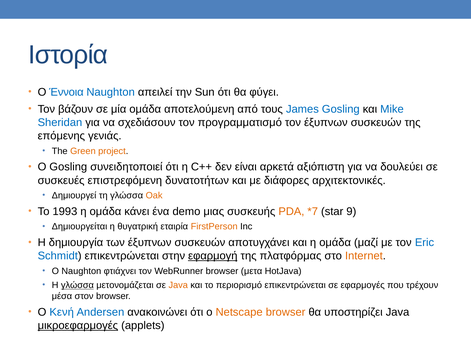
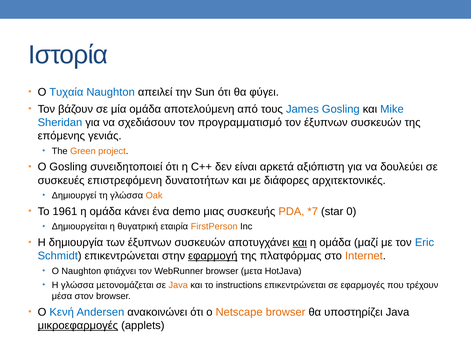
Έννοια: Έννοια -> Τυχαία (66, 92)
1993: 1993 -> 1961 (65, 212)
9: 9 -> 0 (351, 212)
και underline: none -> present (300, 243)
γλώσσα underline: present -> none (77, 285)
περιορισμό: περιορισμό -> instructions (239, 285)
